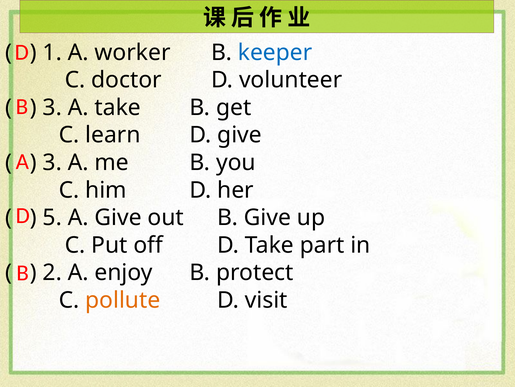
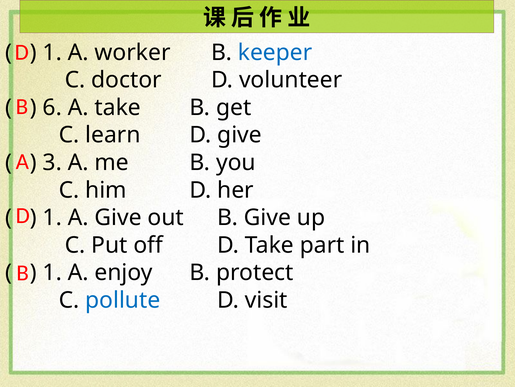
3: 3 -> 6 (52, 107)
5: 5 -> 1 (52, 217)
2: 2 -> 1 (52, 272)
pollute colour: orange -> blue (123, 300)
